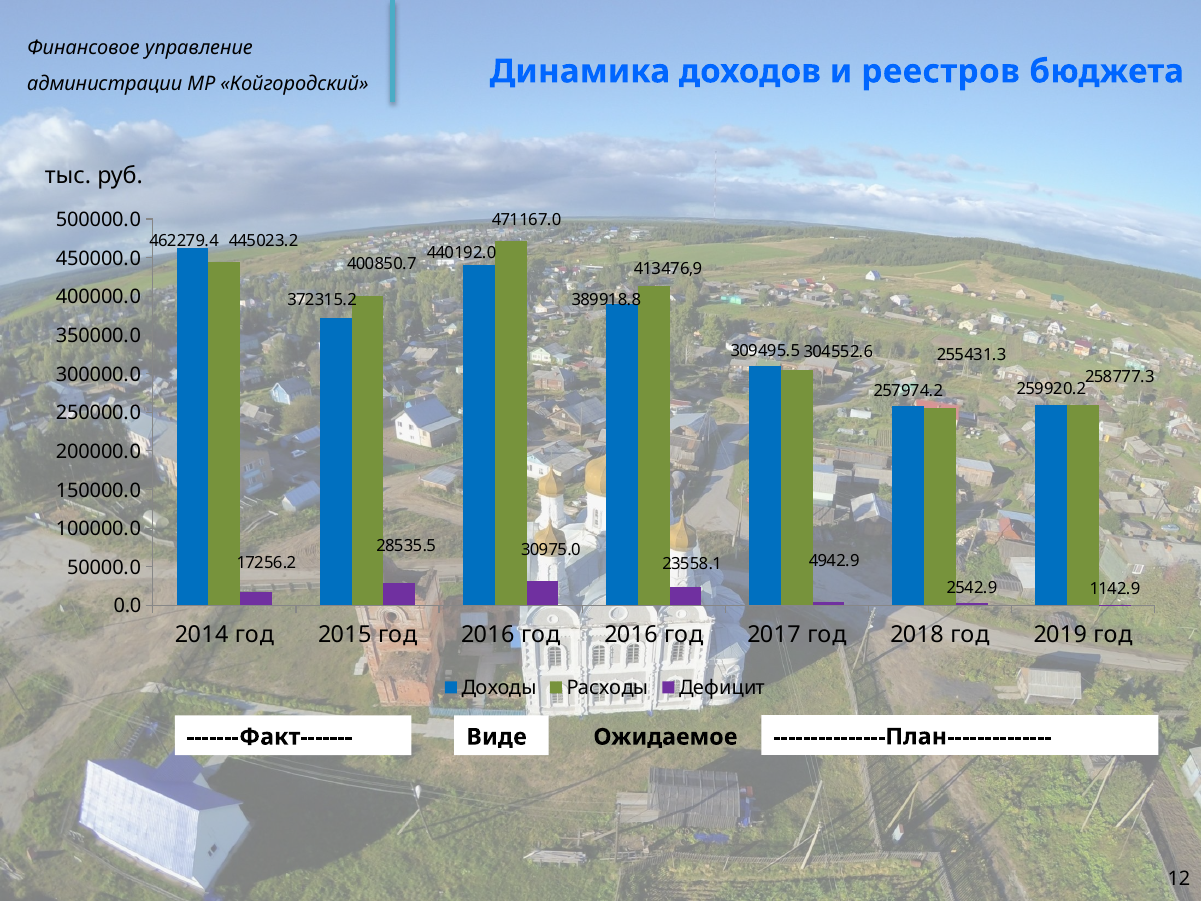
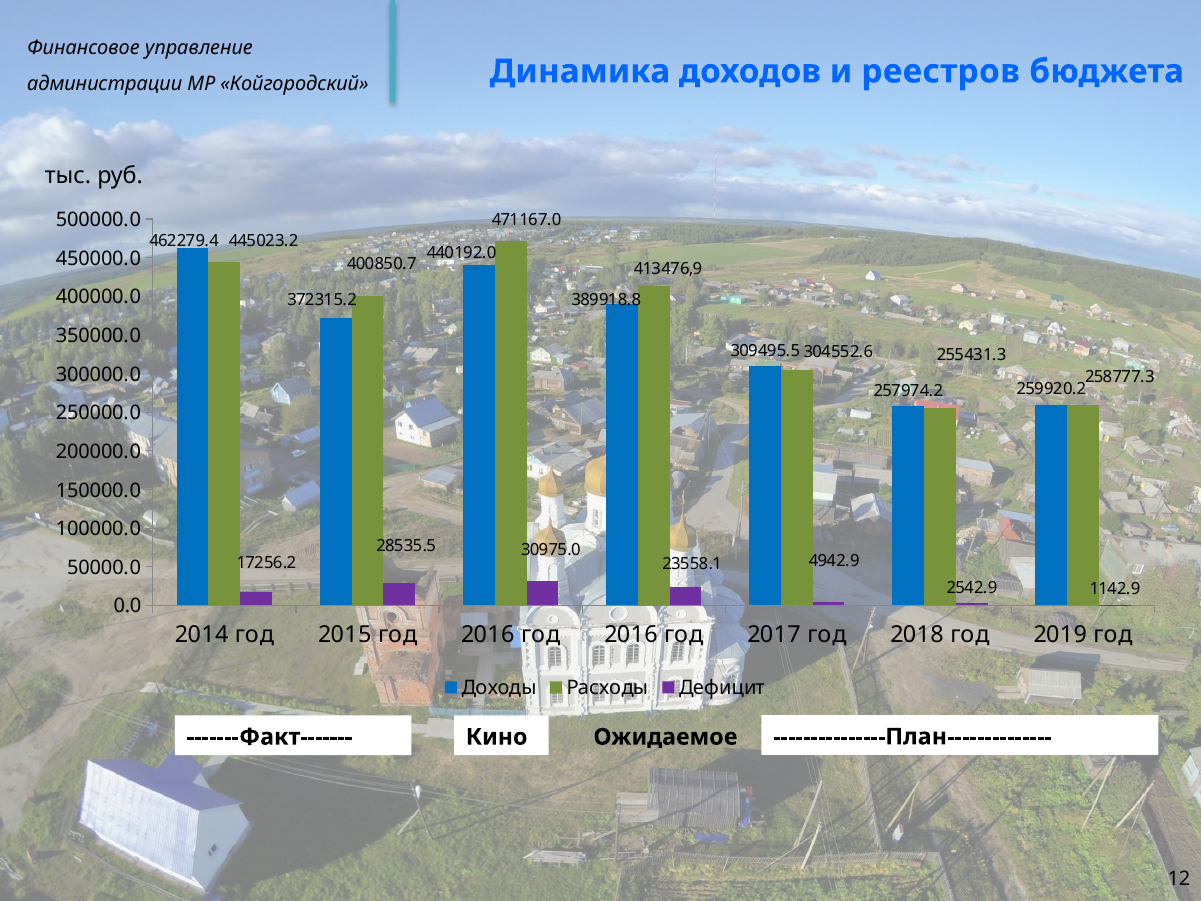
Виде: Виде -> Кино (497, 737)
